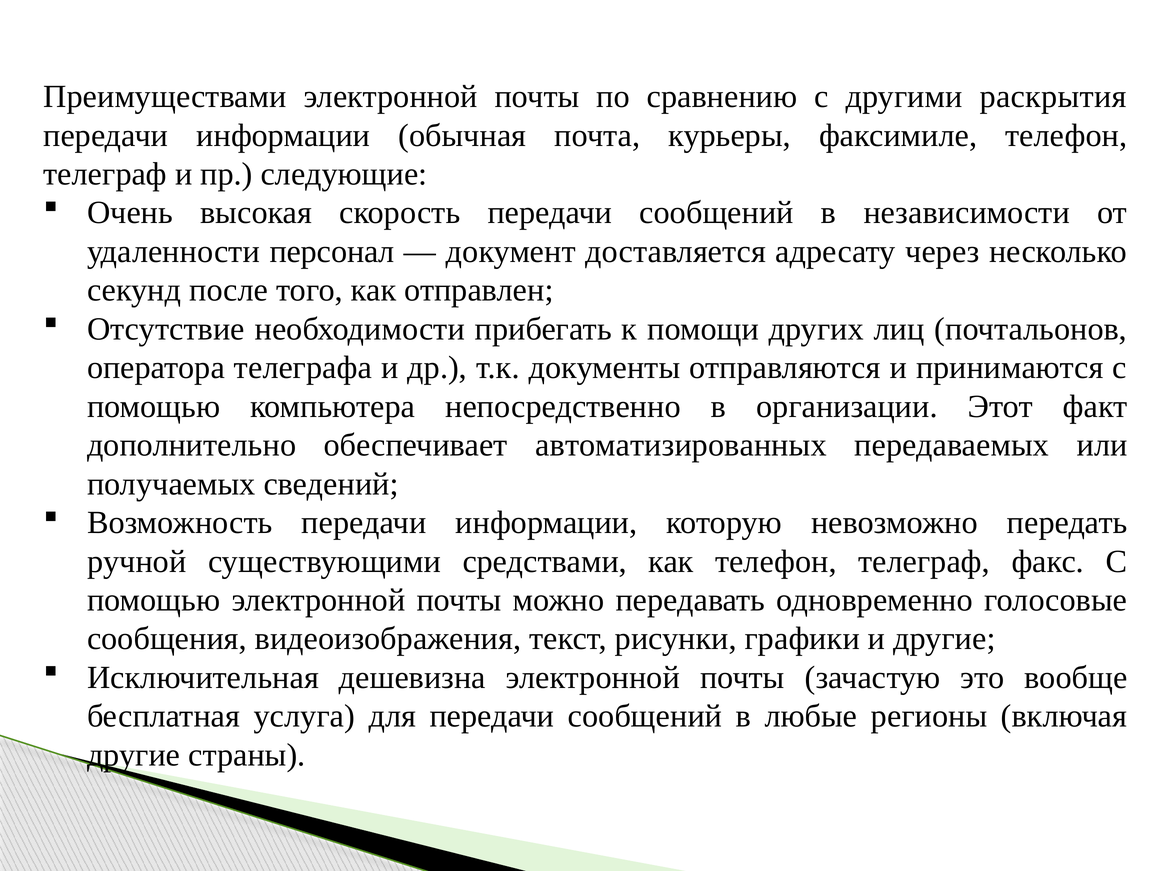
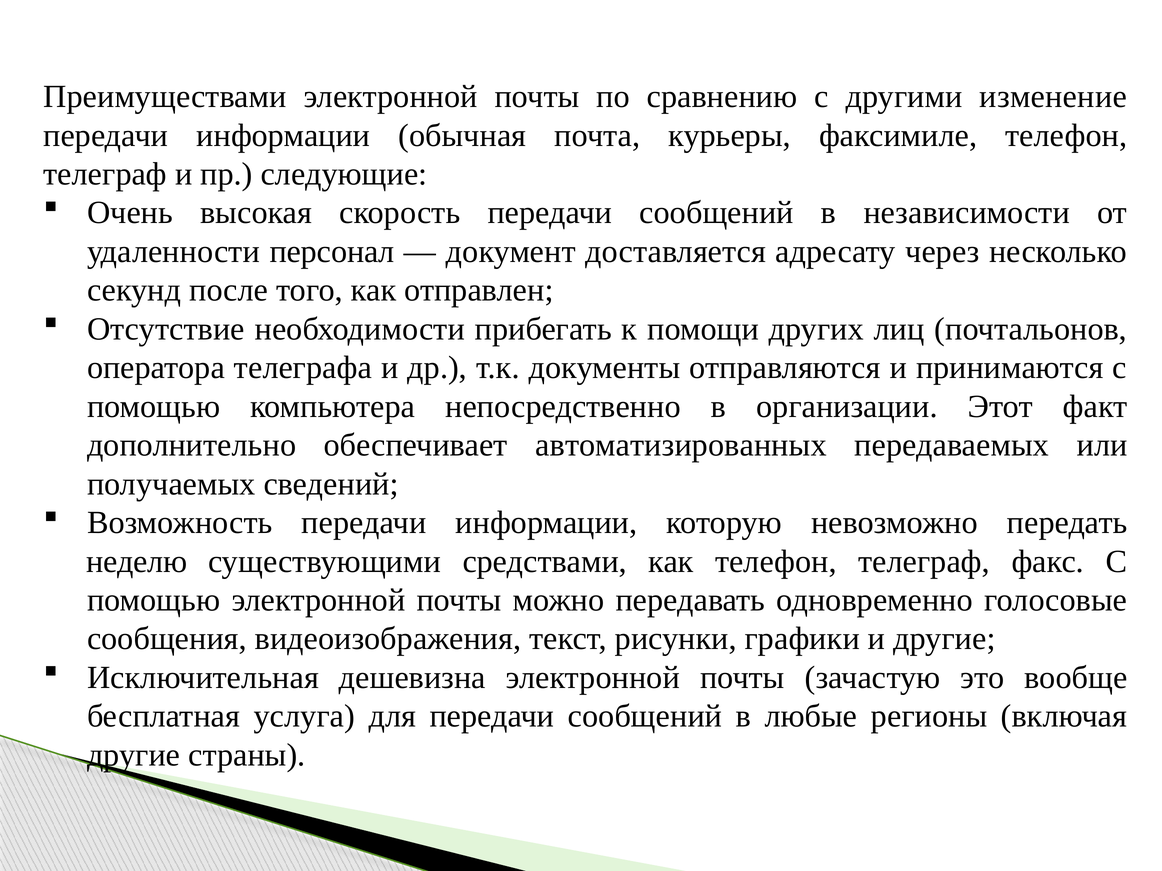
раскрытия: раскрытия -> изменение (1053, 97)
ручной: ручной -> неделю (137, 562)
